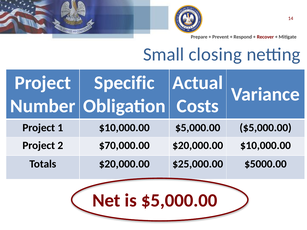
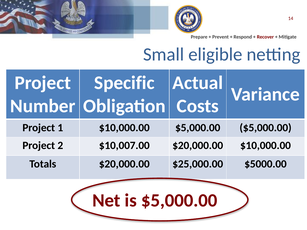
closing: closing -> eligible (215, 55)
$70,000.00: $70,000.00 -> $10,007.00 (124, 146)
